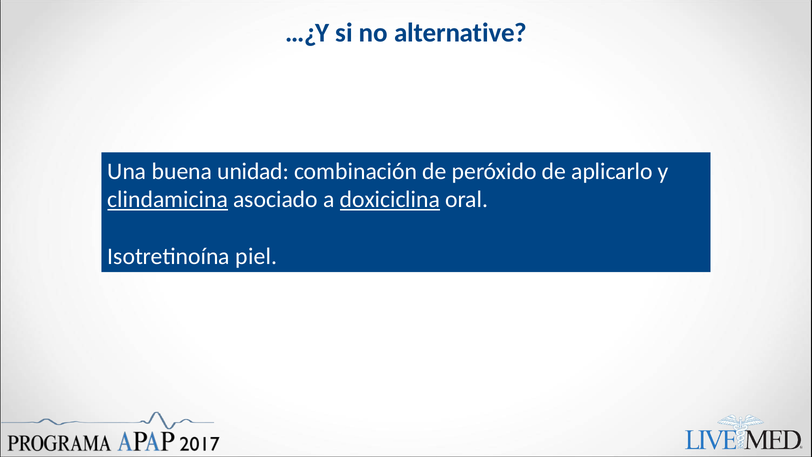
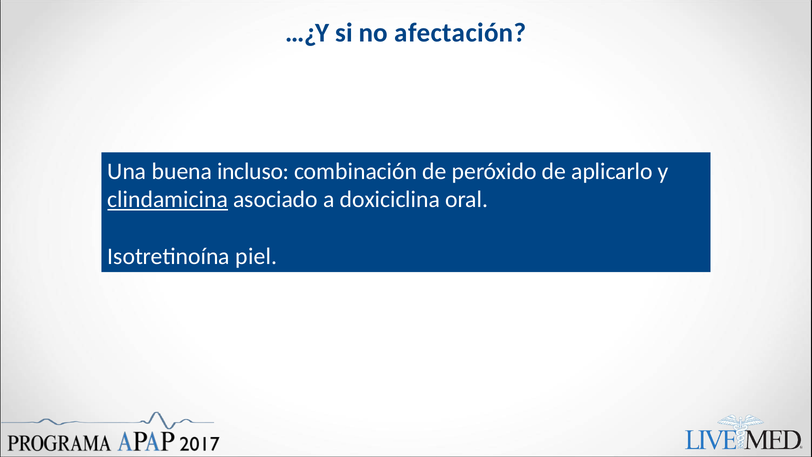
alternative: alternative -> afectación (460, 33)
unidad: unidad -> incluso (253, 171)
doxiciclina underline: present -> none (390, 200)
